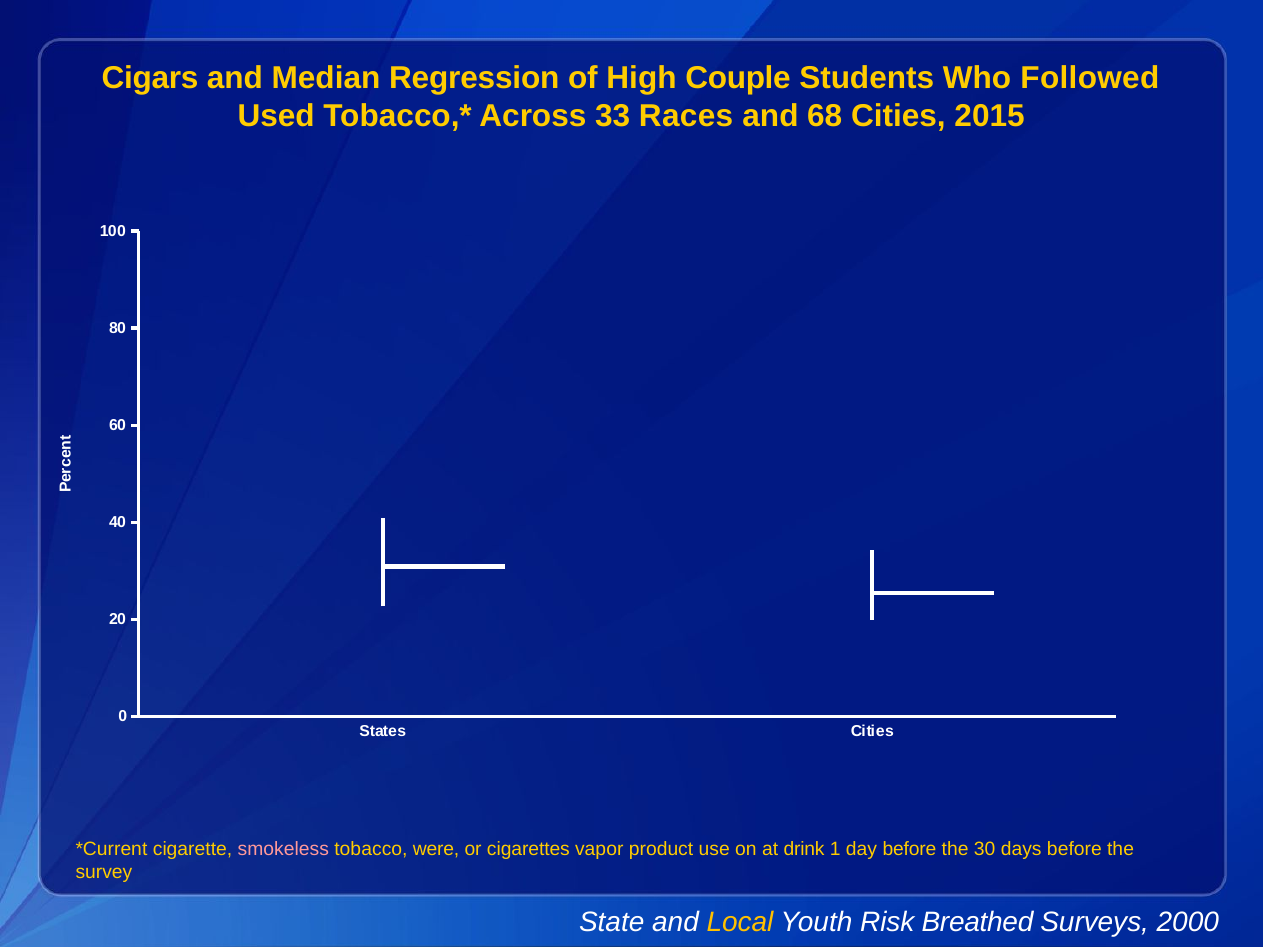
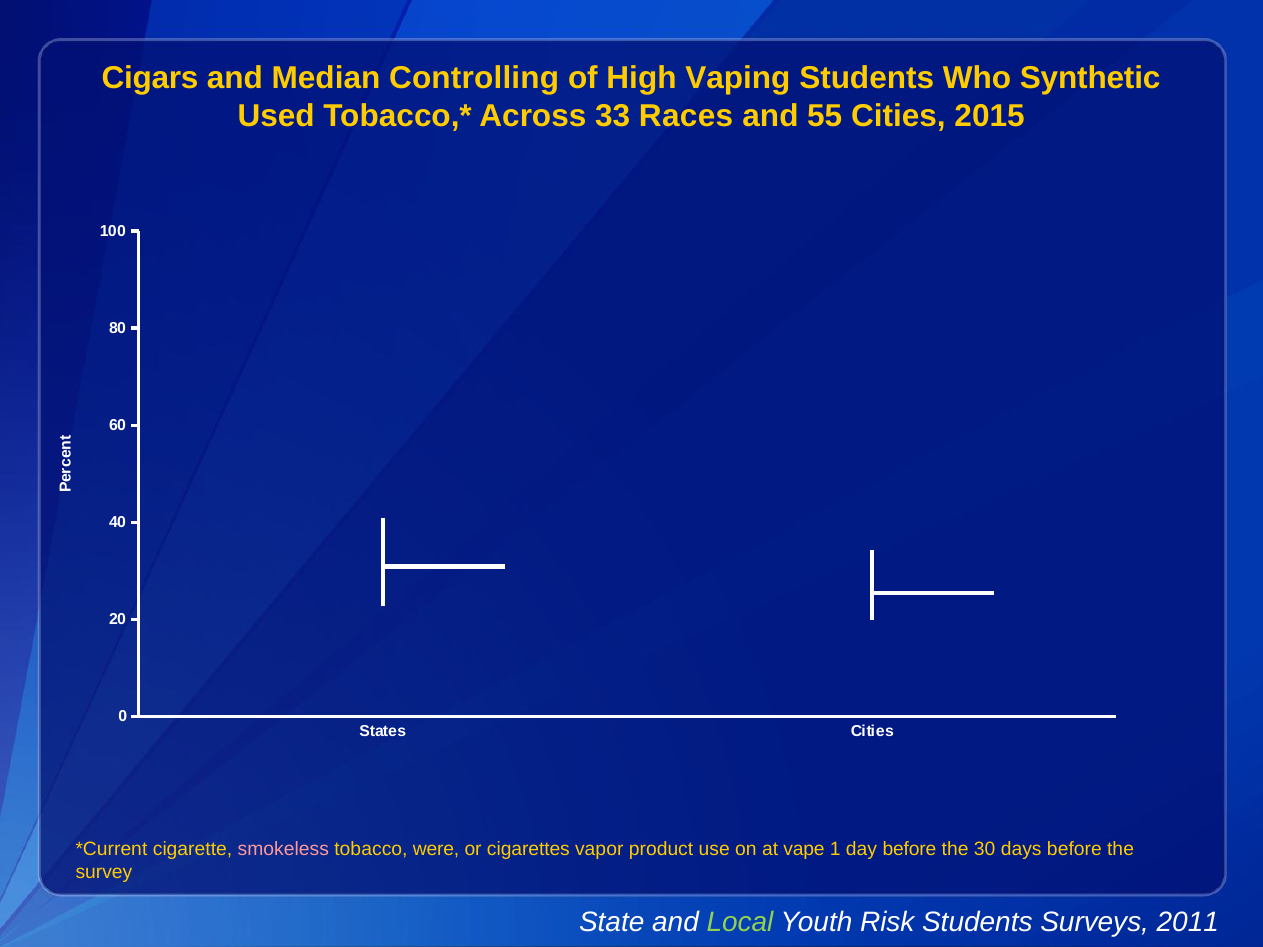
Regression: Regression -> Controlling (474, 78)
Couple: Couple -> Vaping (738, 78)
Followed: Followed -> Synthetic (1090, 78)
68: 68 -> 55 (825, 116)
drink: drink -> vape (804, 849)
Local colour: yellow -> light green (740, 922)
Risk Breathed: Breathed -> Students (977, 922)
2000: 2000 -> 2011 (1188, 922)
